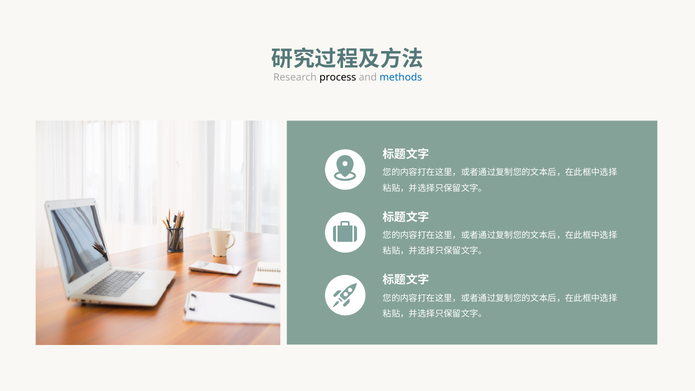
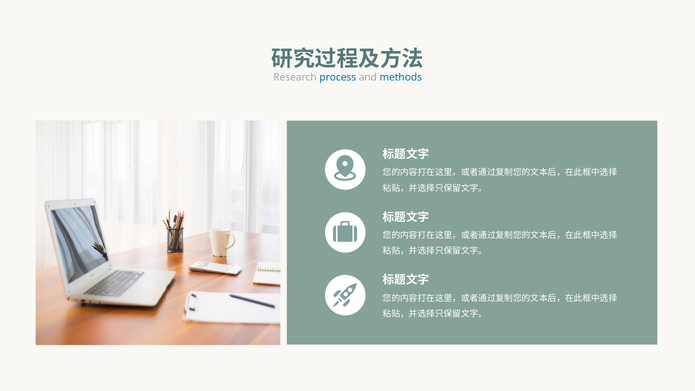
process colour: black -> blue (338, 77)
